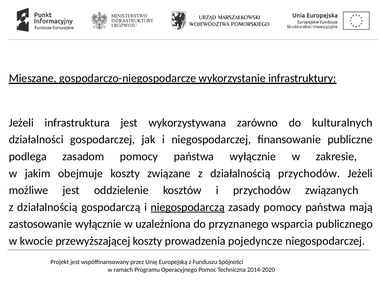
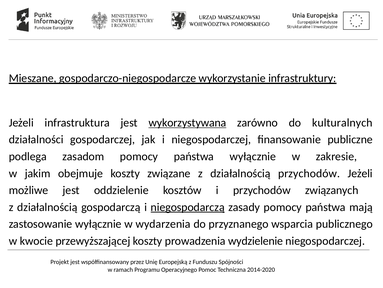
wykorzystywana underline: none -> present (187, 122)
uzależniona: uzależniona -> wydarzenia (163, 223)
pojedyncze: pojedyncze -> wydzielenie (256, 240)
